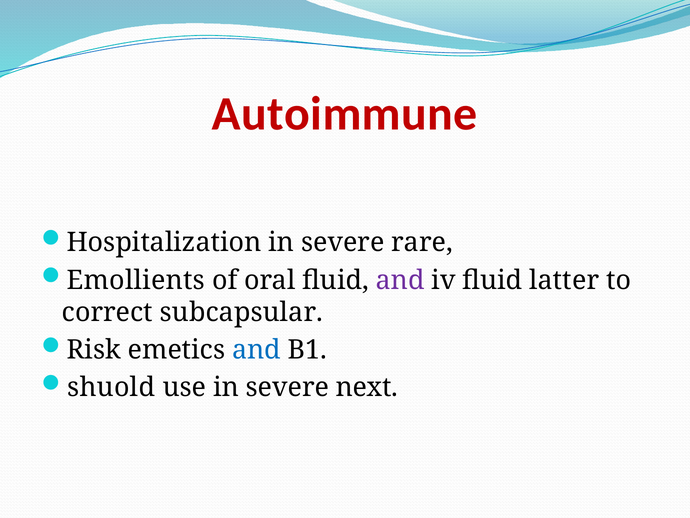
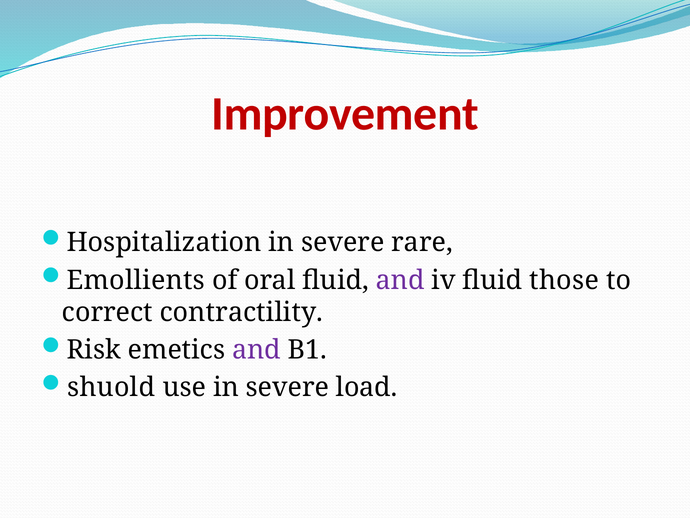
Autoimmune: Autoimmune -> Improvement (345, 114)
latter: latter -> those (564, 280)
subcapsular: subcapsular -> contractility (241, 312)
and colour: blue -> purple (257, 350)
next: next -> load (367, 387)
